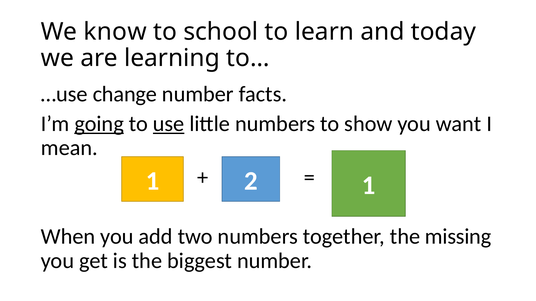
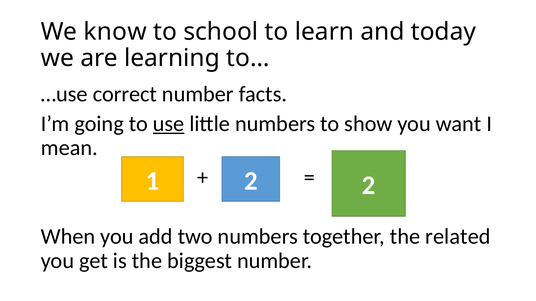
change: change -> correct (125, 94)
going underline: present -> none (99, 124)
2 1: 1 -> 2 (369, 186)
missing: missing -> related (458, 237)
